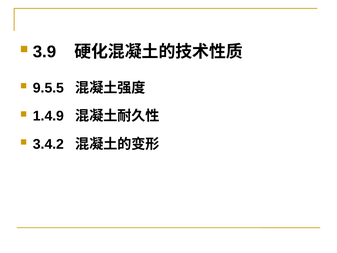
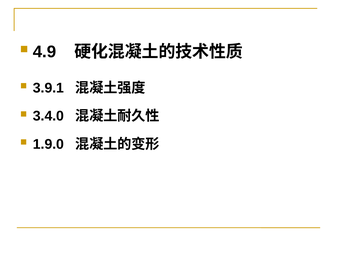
3.9: 3.9 -> 4.9 (45, 52)
9.5.5: 9.5.5 -> 3.9.1 (48, 88)
1.4.9: 1.4.9 -> 3.4.0 (48, 116)
3.4.2: 3.4.2 -> 1.9.0 (48, 144)
